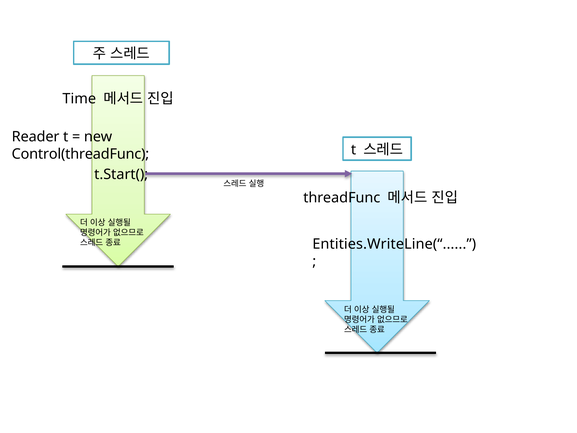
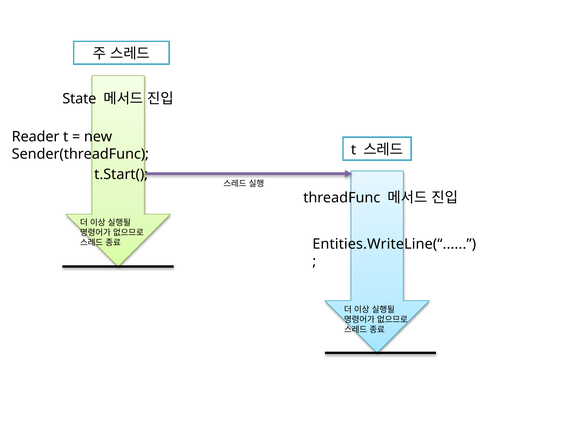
Time: Time -> State (79, 99)
Control(threadFunc: Control(threadFunc -> Sender(threadFunc (80, 154)
